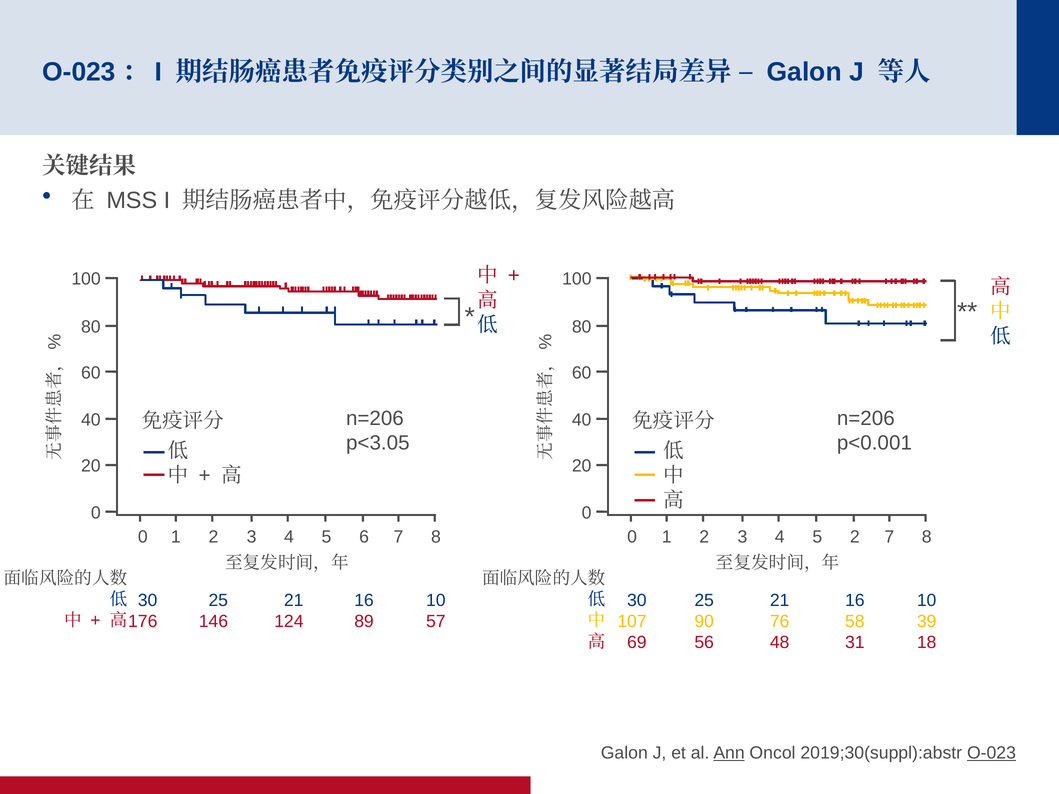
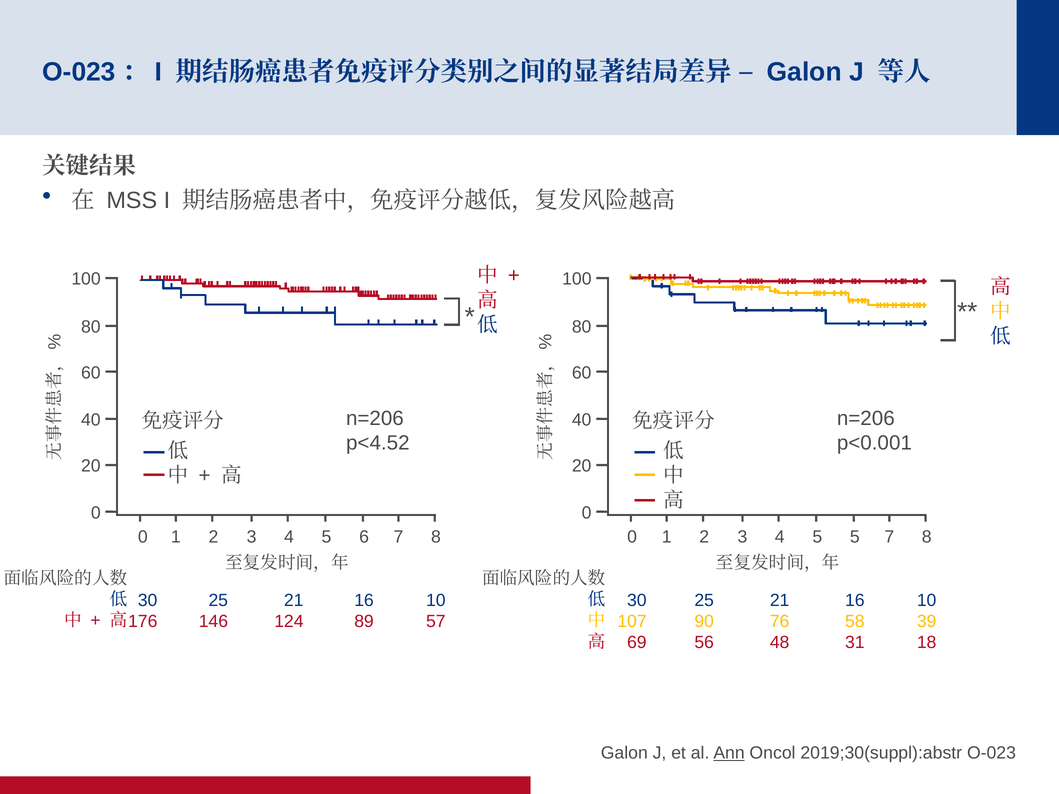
p<3.05: p<3.05 -> p<4.52 (378, 443)
5 2: 2 -> 5 (855, 537)
O-023 underline: present -> none (991, 753)
